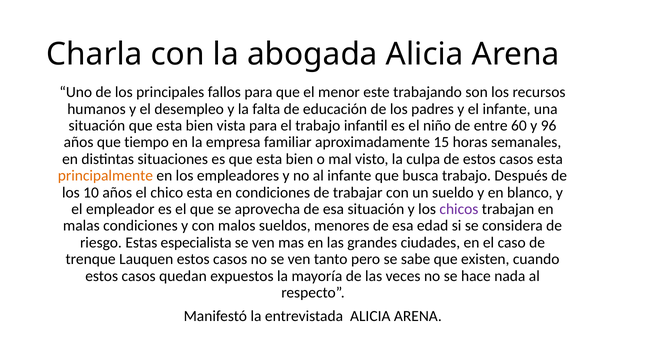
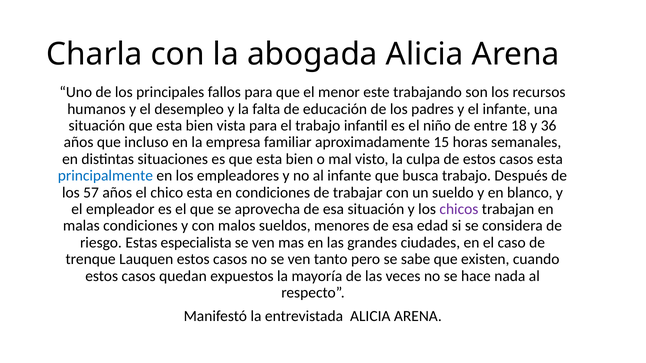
60: 60 -> 18 (519, 126)
96: 96 -> 36 (549, 126)
tiempo: tiempo -> incluso (147, 143)
principalmente colour: orange -> blue (105, 176)
10: 10 -> 57 (91, 193)
